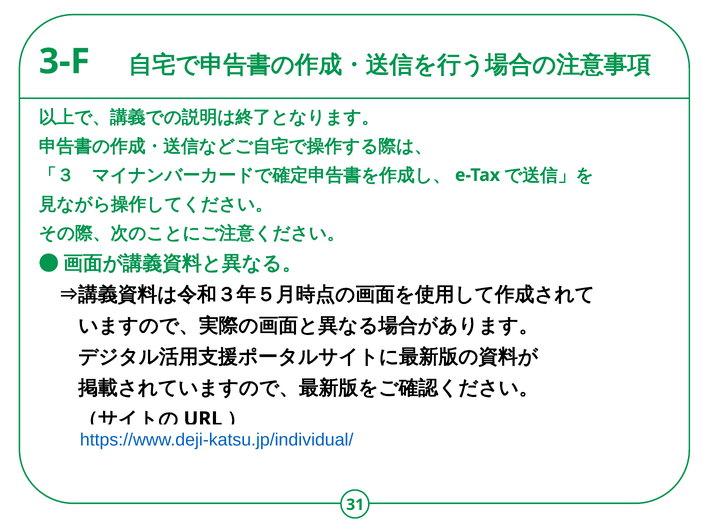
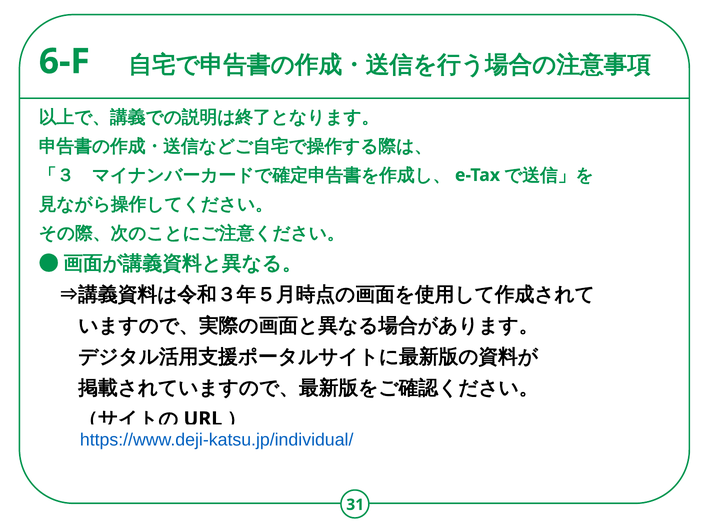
3-F: 3-F -> 6-F (64, 61)
